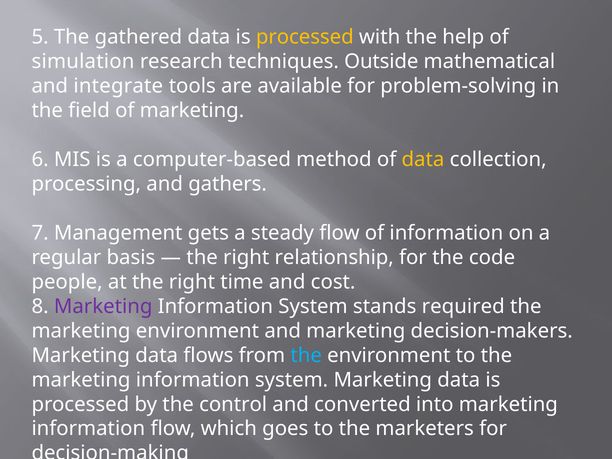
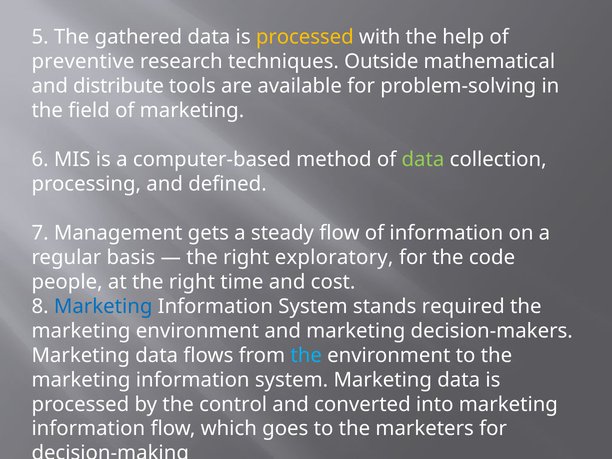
simulation: simulation -> preventive (83, 62)
integrate: integrate -> distribute (118, 86)
data colour: yellow -> light green (423, 159)
gathers: gathers -> defined (228, 184)
relationship: relationship -> exploratory (334, 257)
Marketing colour: purple -> blue (103, 306)
